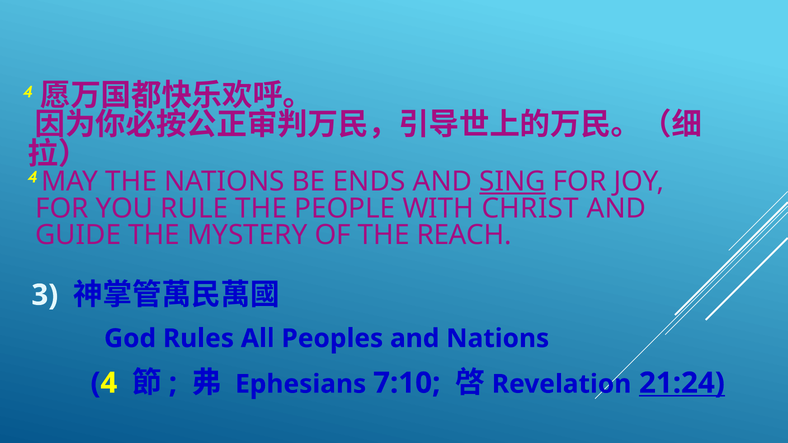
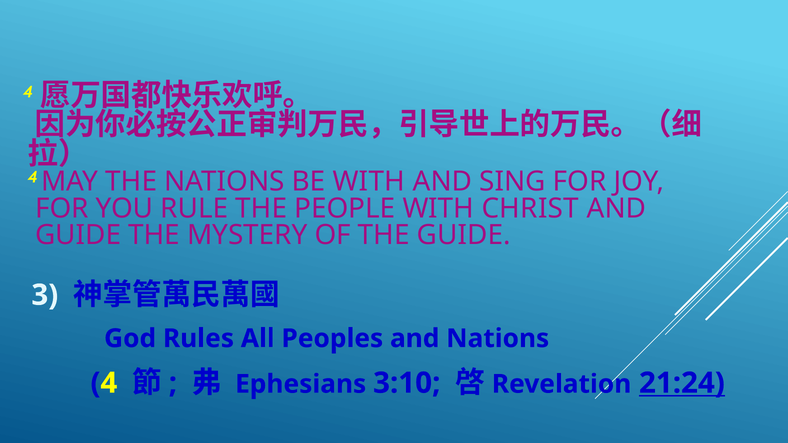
BE ENDS: ENDS -> WITH (369, 182)
SING underline: present -> none (513, 182)
THE REACH: REACH -> GUIDE (464, 235)
7:10: 7:10 -> 3:10 (407, 383)
